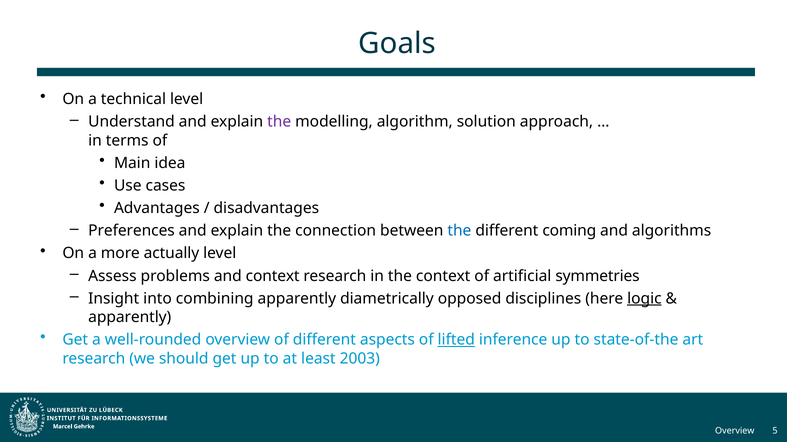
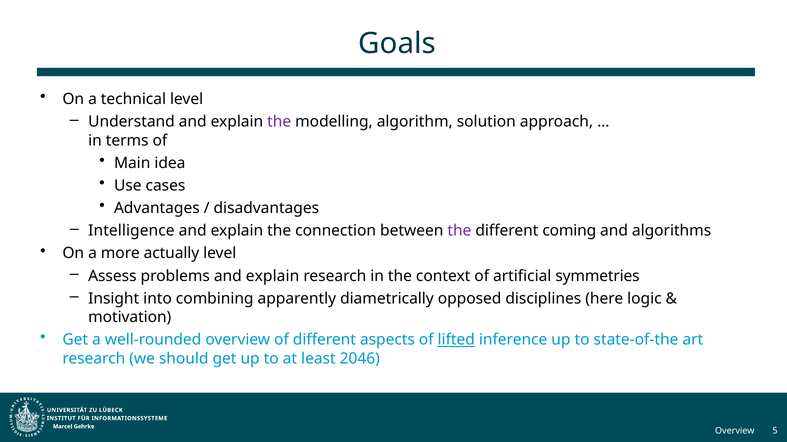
Preferences: Preferences -> Intelligence (131, 231)
the colour: blue -> purple (459, 231)
problems and context: context -> explain (273, 276)
logic underline: present -> none (644, 299)
apparently: apparently -> motivation (130, 318)
2003: 2003 -> 2046 (360, 359)
